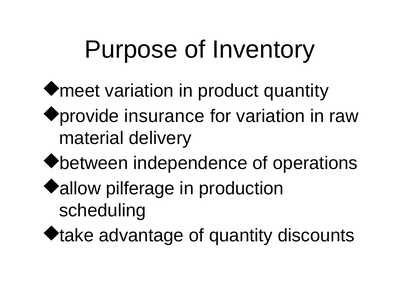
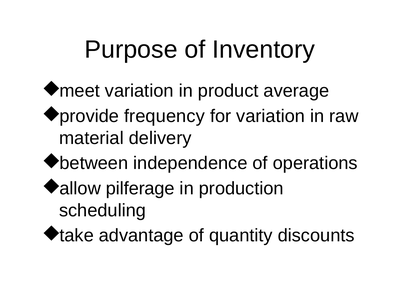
product quantity: quantity -> average (296, 91)
insurance: insurance -> frequency (164, 116)
